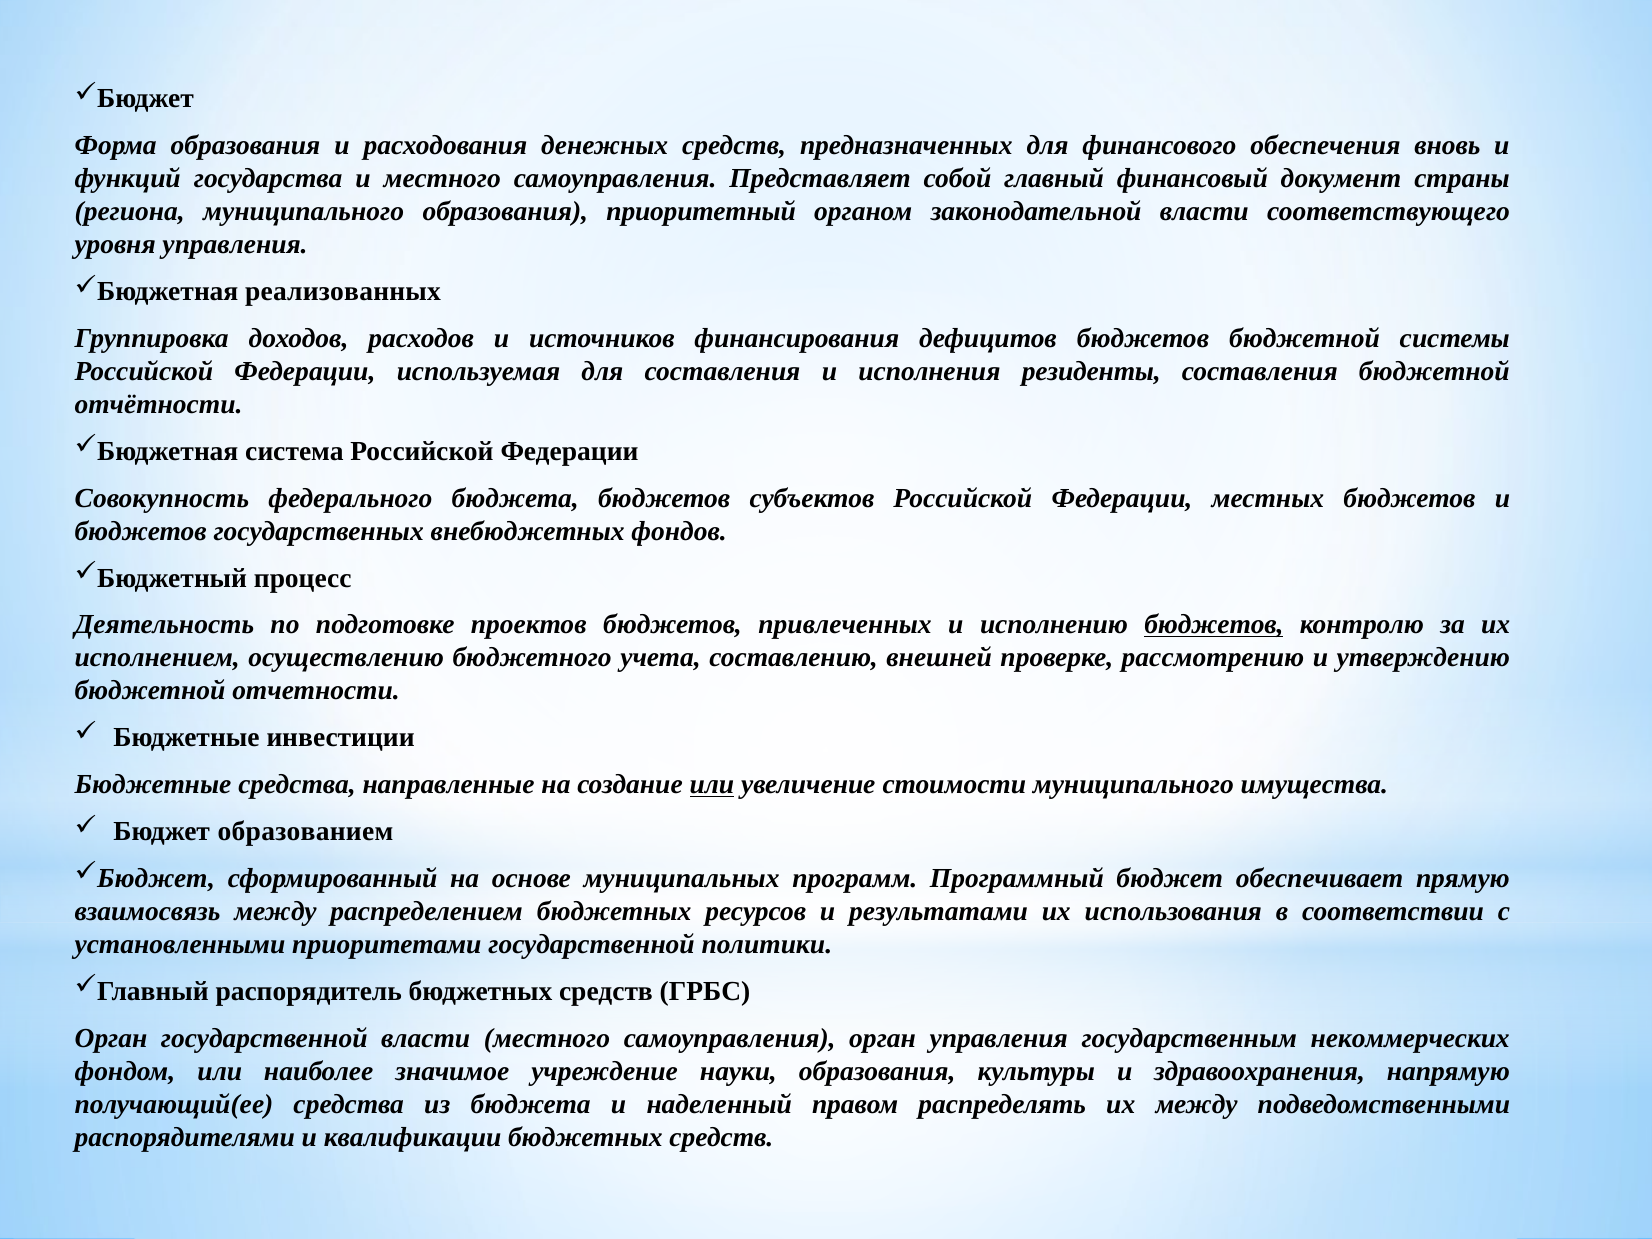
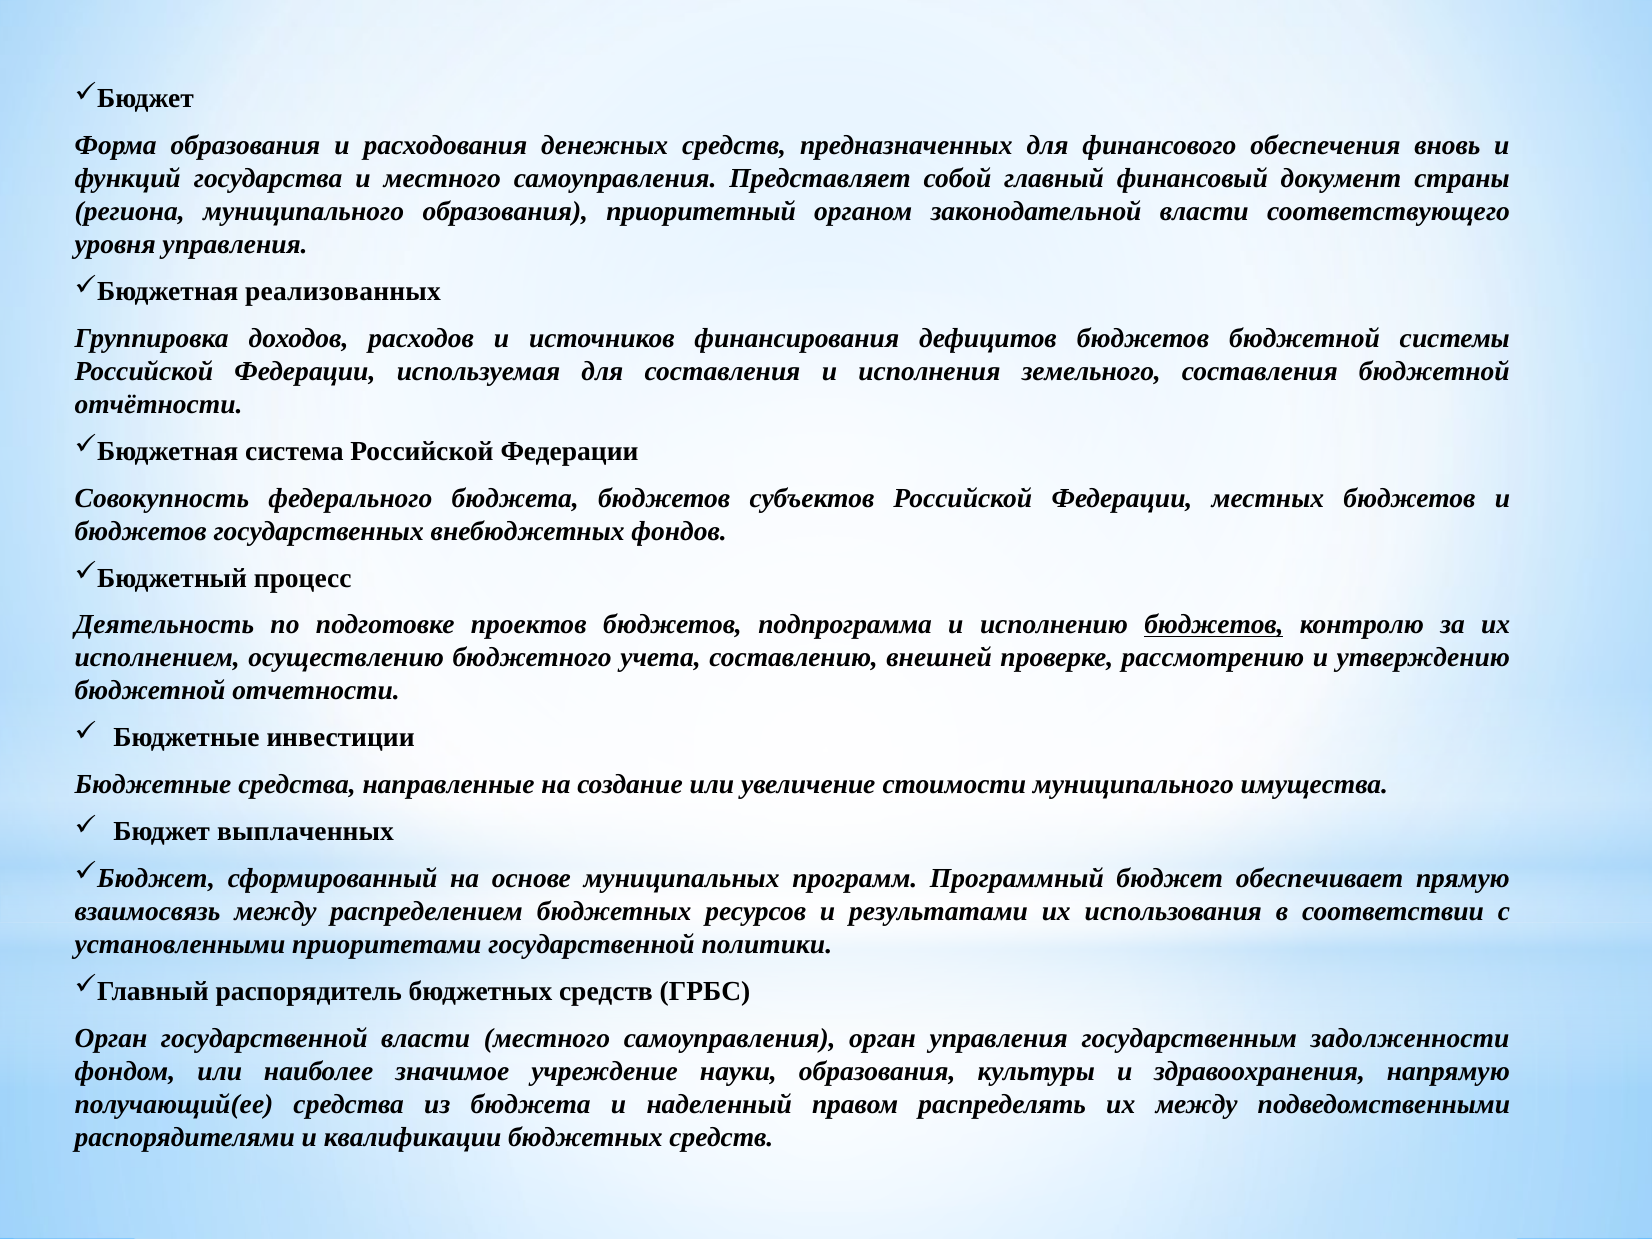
резиденты: резиденты -> земельного (1091, 371)
привлеченных: привлеченных -> подпрограмма (845, 625)
или underline: present -> none (712, 785)
образованием: образованием -> выплаченных (306, 831)
некоммерческих: некоммерческих -> задолженности (1410, 1038)
